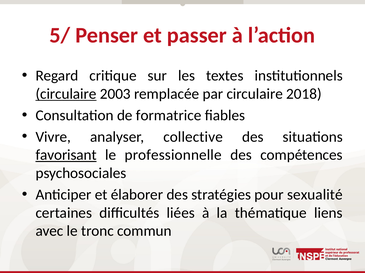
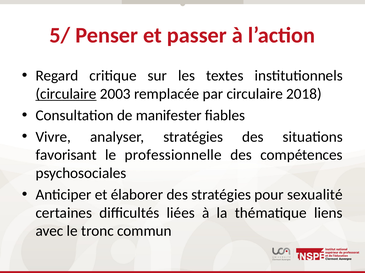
formatrice: formatrice -> manifester (169, 116)
analyser collective: collective -> stratégies (193, 137)
favorisant underline: present -> none (66, 155)
